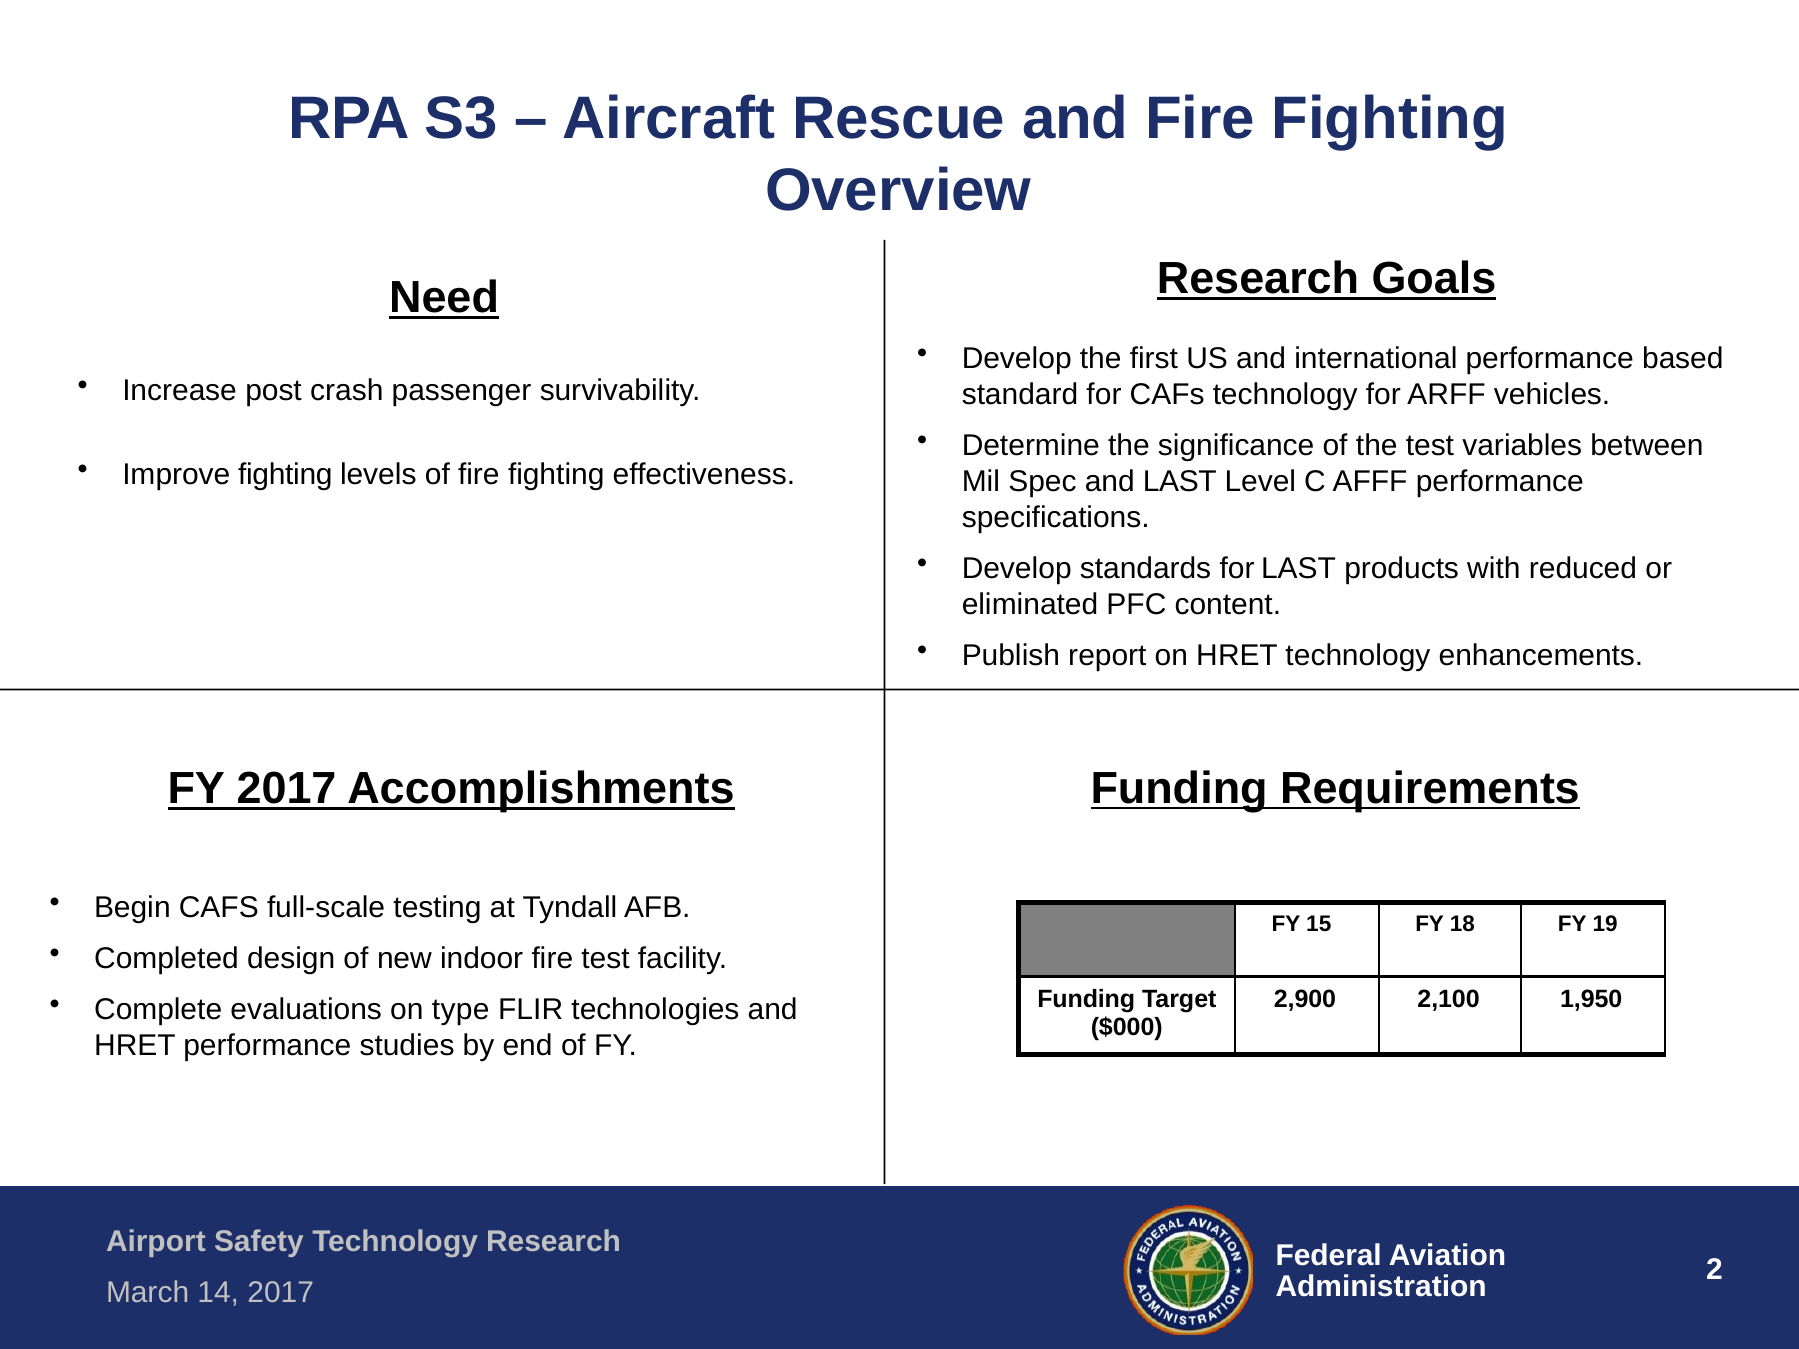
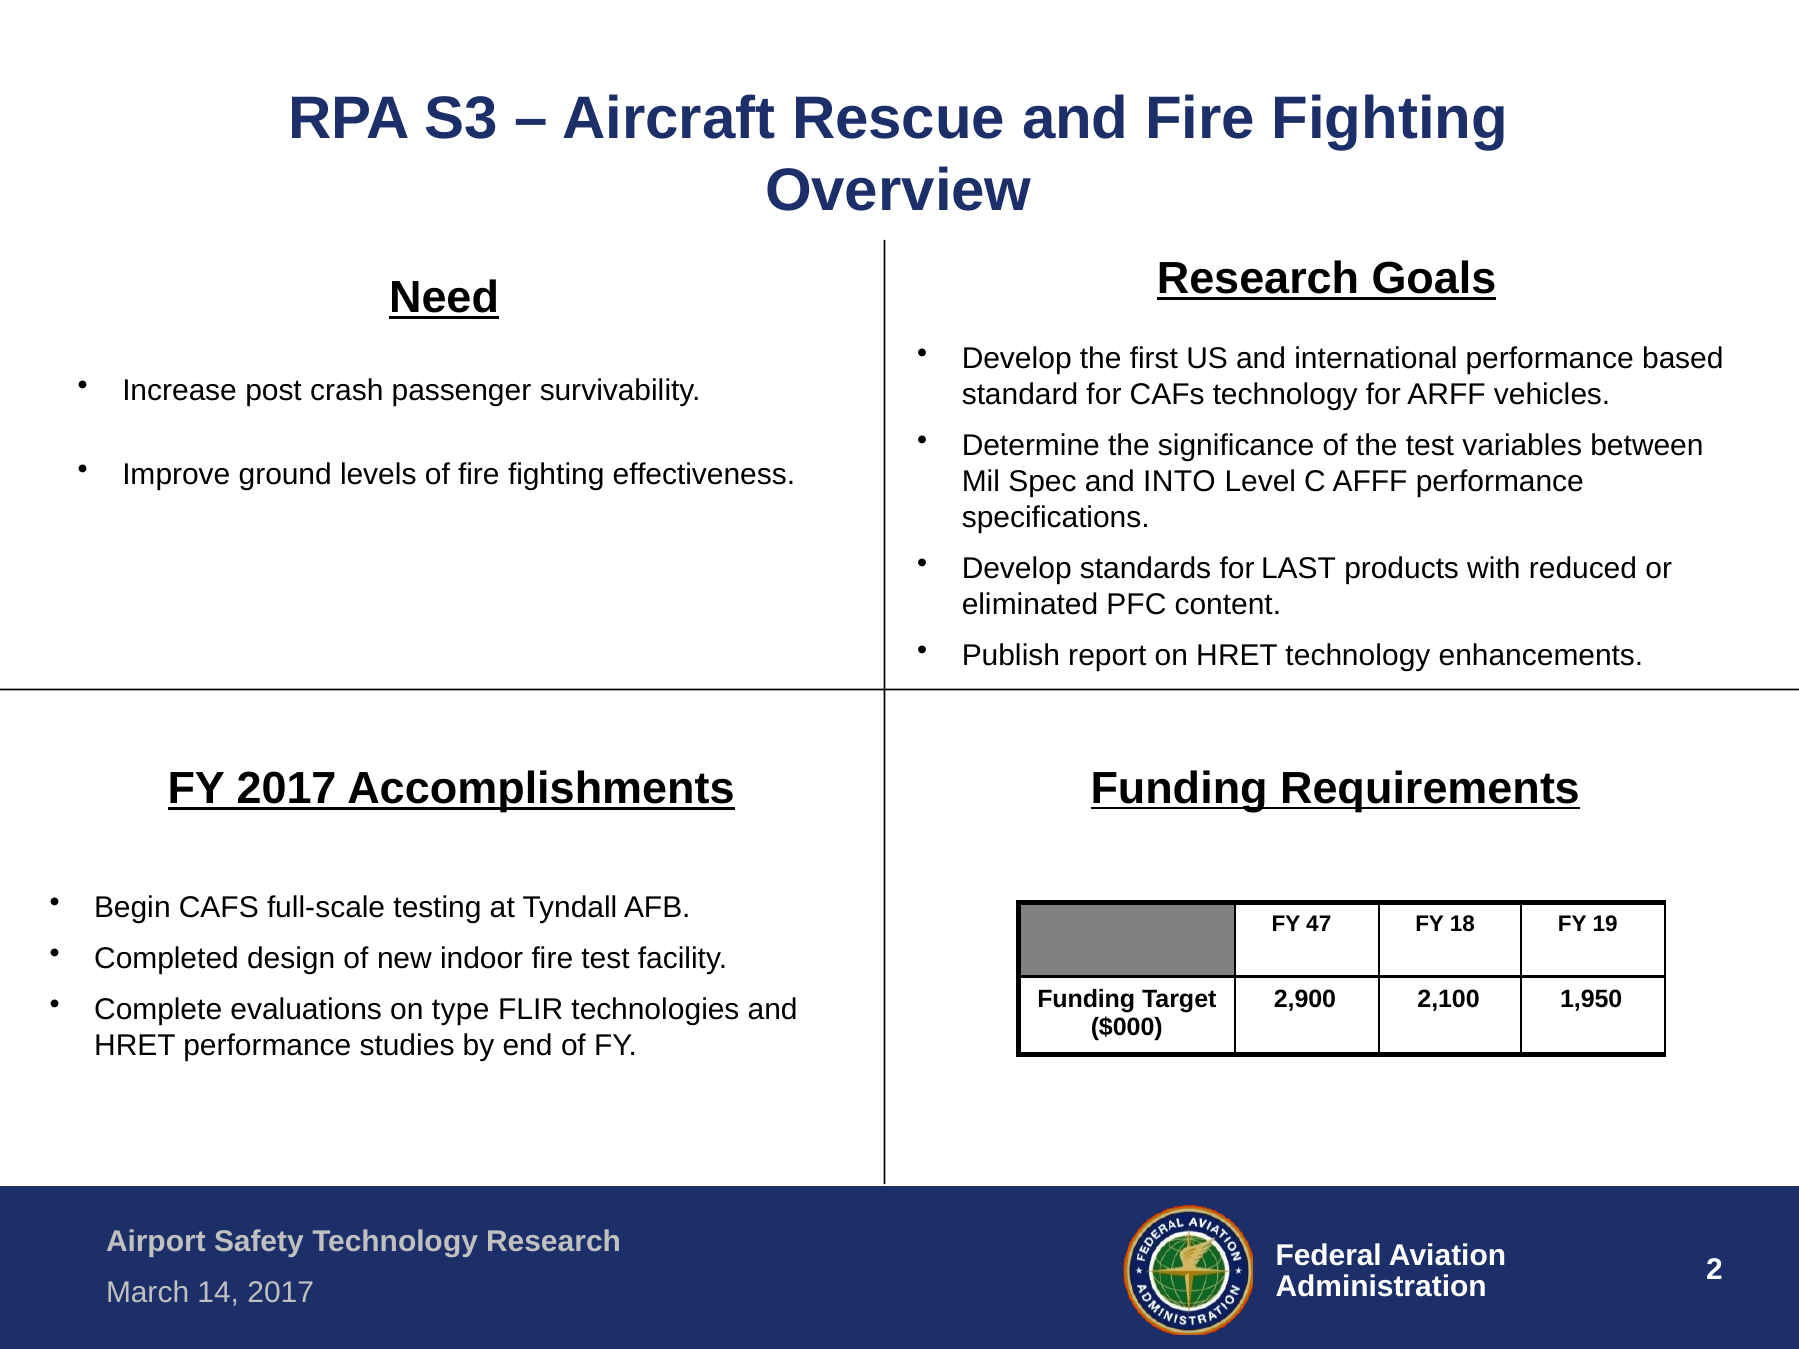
Improve fighting: fighting -> ground (285, 474)
and LAST: LAST -> INTO (1179, 482)
15: 15 -> 47 (1319, 924)
